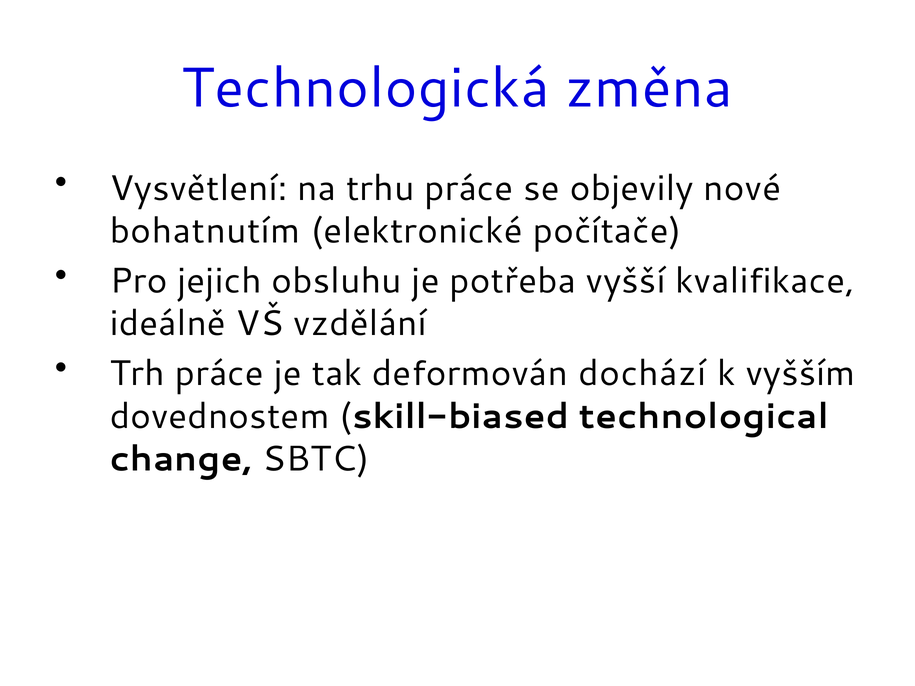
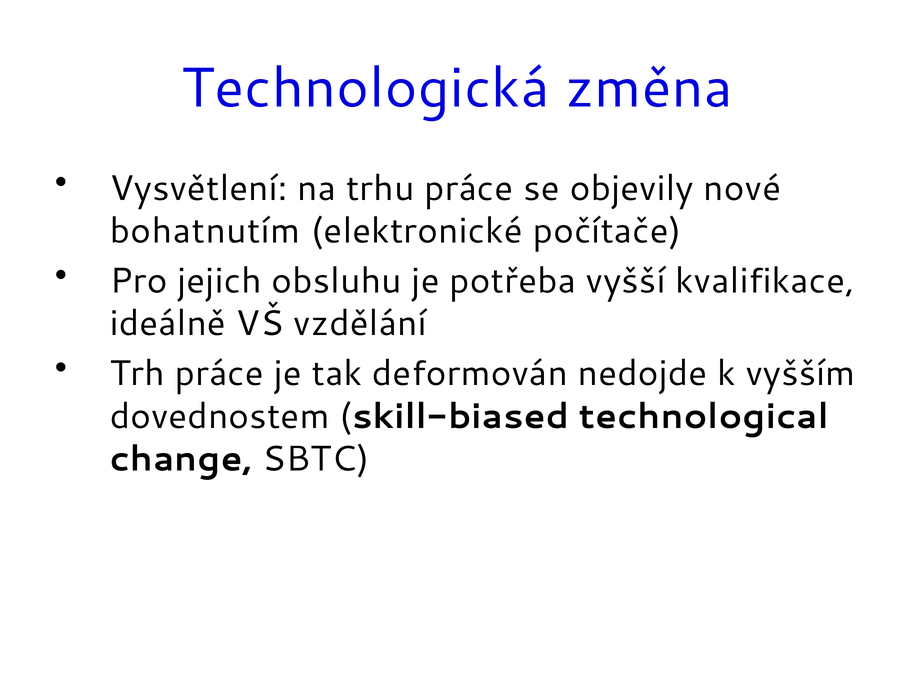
dochází: dochází -> nedojde (643, 374)
